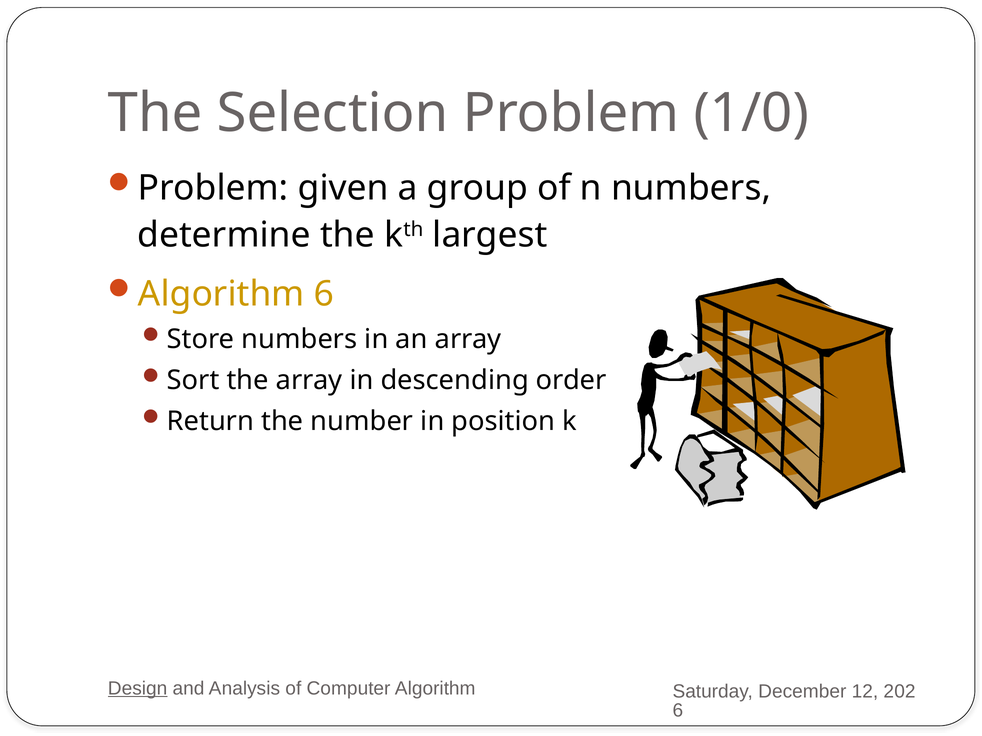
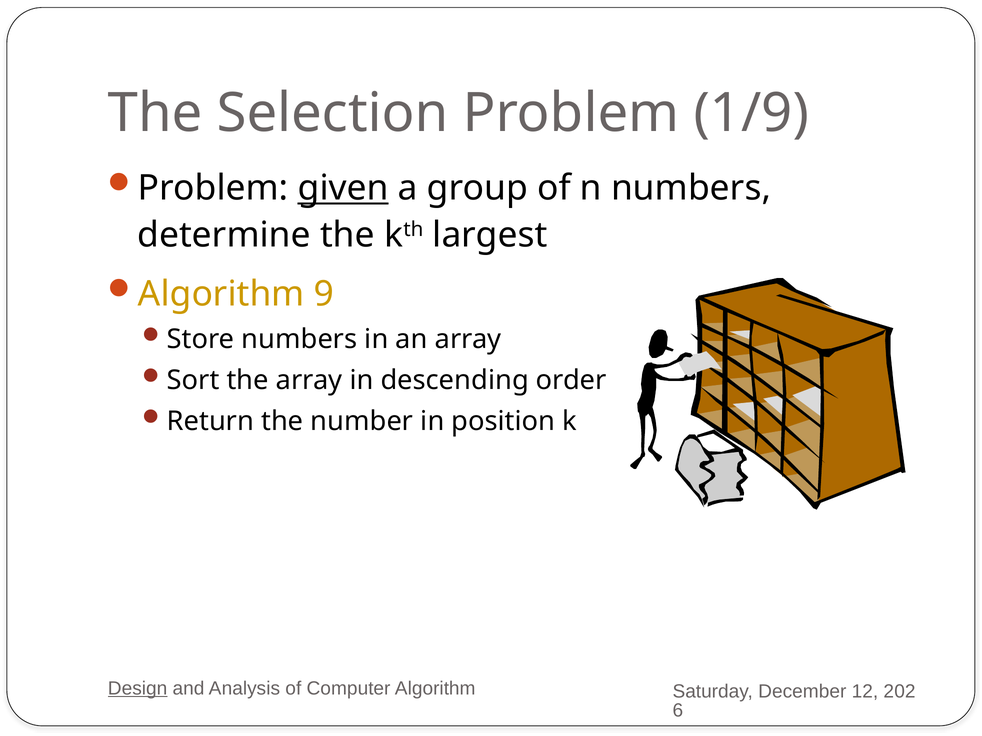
1/0: 1/0 -> 1/9 (751, 113)
given underline: none -> present (343, 188)
Algorithm 6: 6 -> 9 (324, 294)
